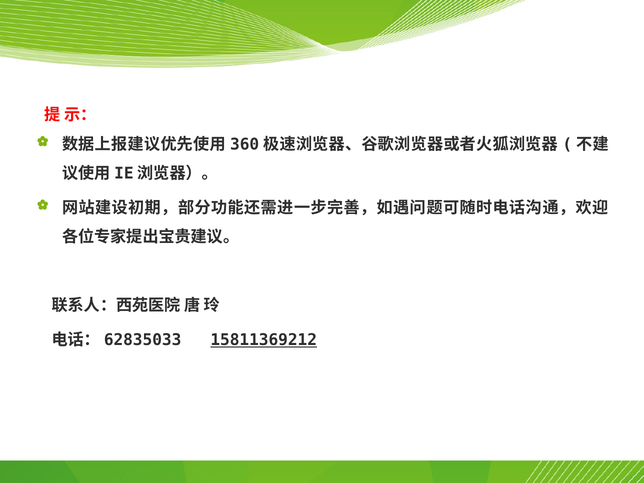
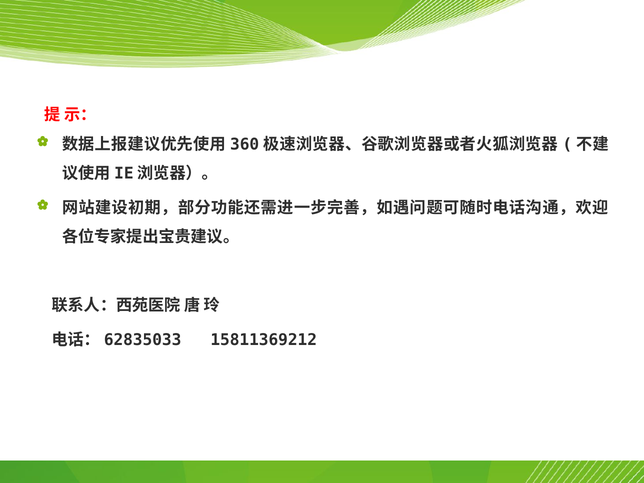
15811369212 underline: present -> none (264, 340)
